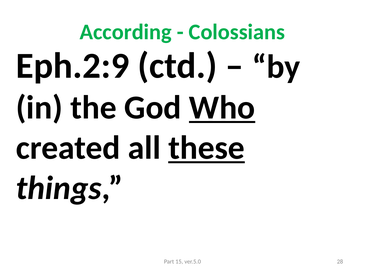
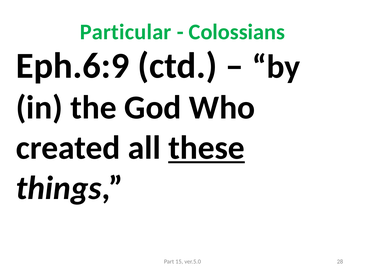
According: According -> Particular (126, 32)
Eph.2:9: Eph.2:9 -> Eph.6:9 (73, 66)
Who underline: present -> none (222, 108)
